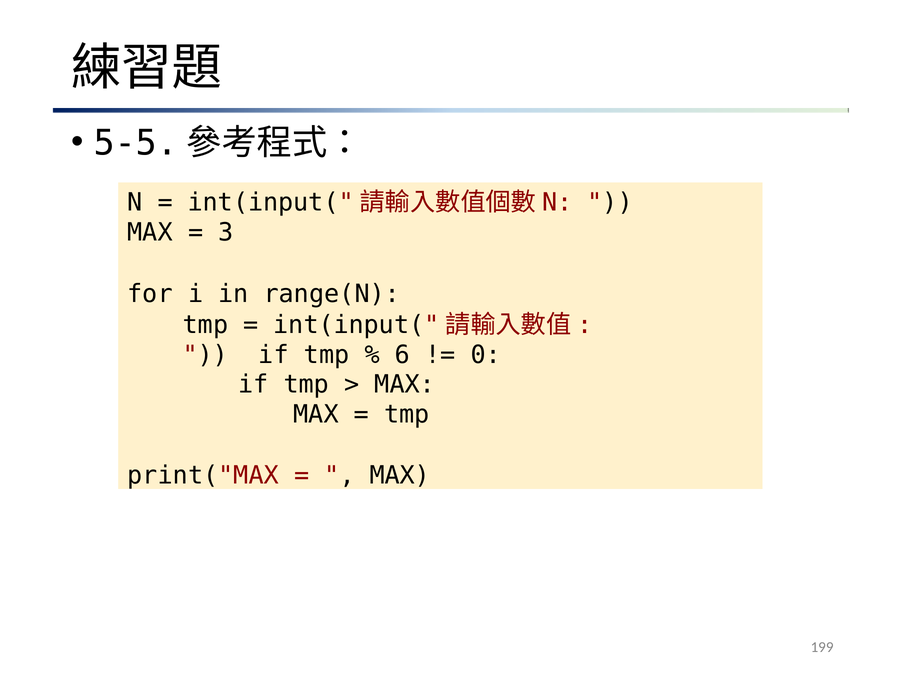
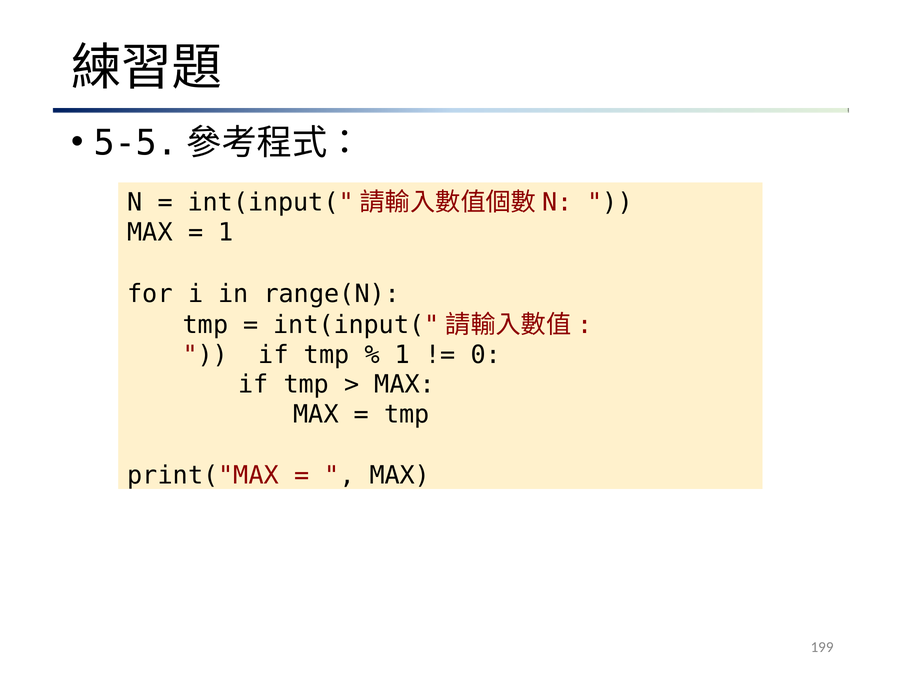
3: 3 -> 1 (226, 232)
6: 6 -> 1 (403, 355)
